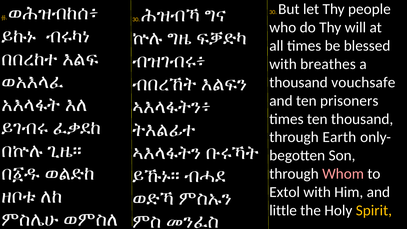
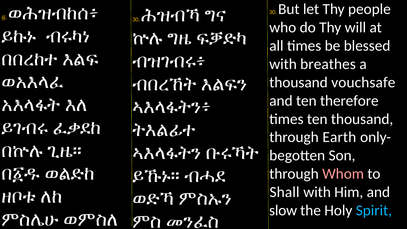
prisoners: prisoners -> therefore (349, 101)
Extol: Extol -> Shall (285, 192)
little: little -> slow (283, 211)
Spirit colour: yellow -> light blue (374, 211)
